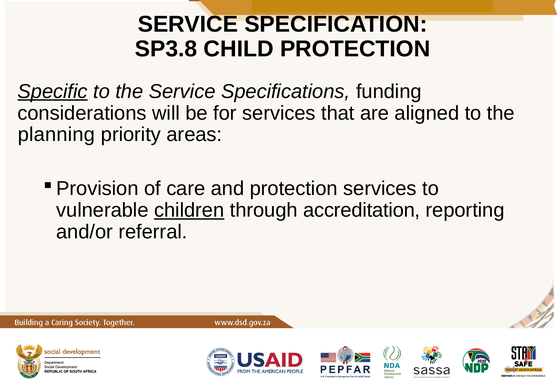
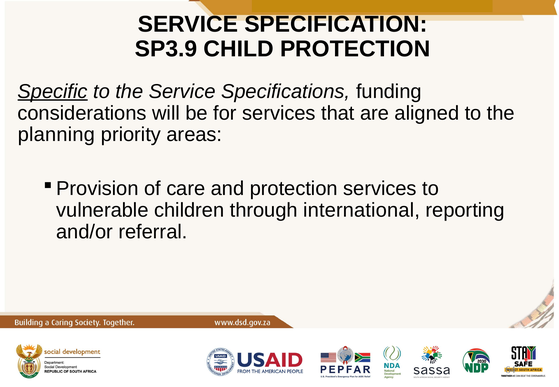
SP3.8: SP3.8 -> SP3.9 (166, 49)
children underline: present -> none (189, 210)
accreditation: accreditation -> international (362, 210)
